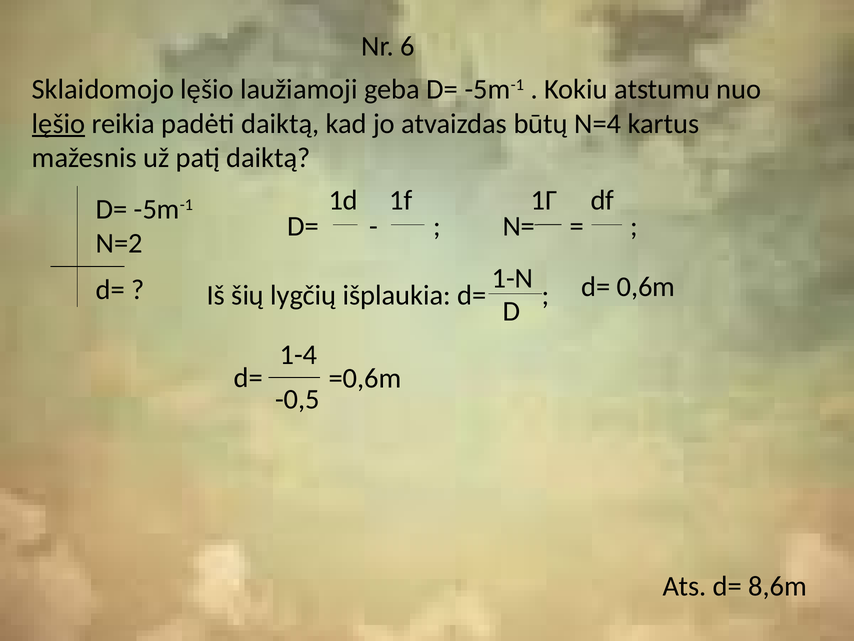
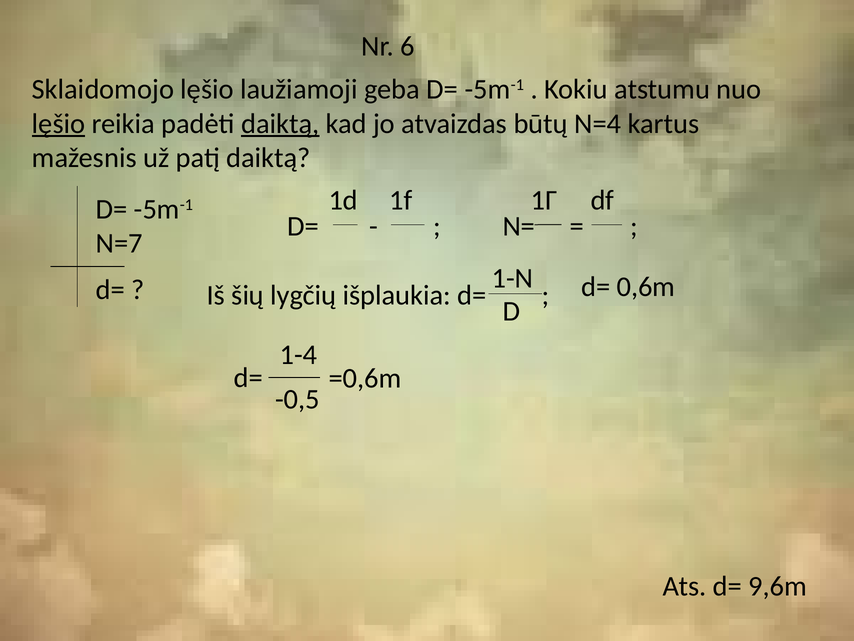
daiktą underline: none -> present (280, 124)
N=2: N=2 -> N=7 (119, 243)
8,6m: 8,6m -> 9,6m (778, 586)
